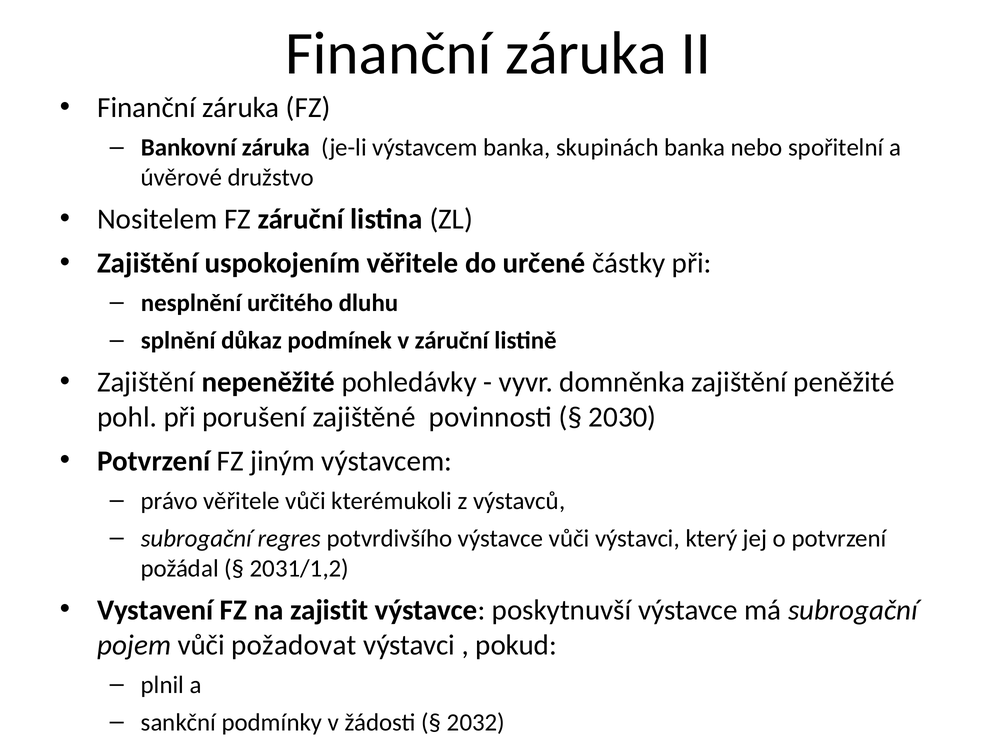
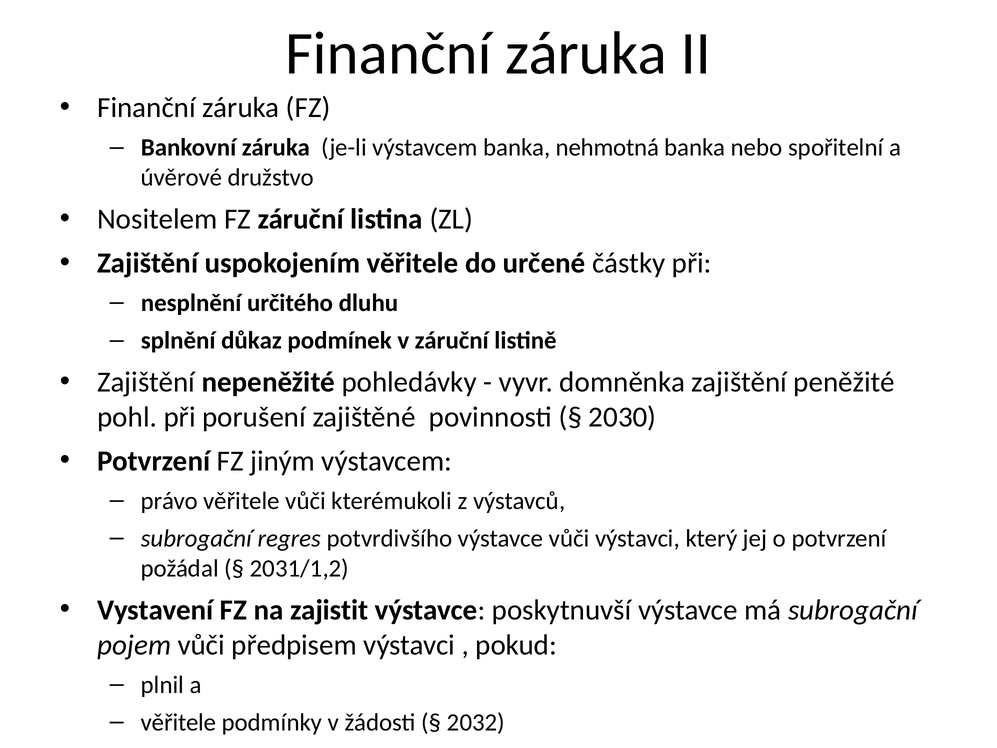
skupinách: skupinách -> nehmotná (608, 148)
požadovat: požadovat -> předpisem (294, 645)
sankční: sankční -> věřitele (179, 722)
